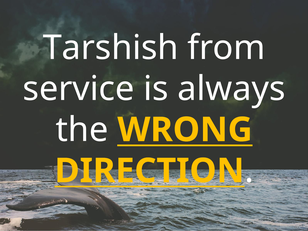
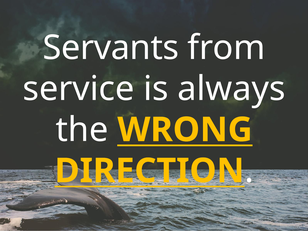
Tarshish: Tarshish -> Servants (111, 48)
